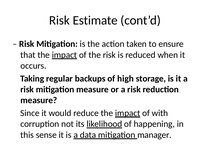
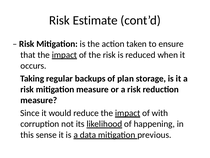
high: high -> plan (126, 78)
manager: manager -> previous (154, 134)
